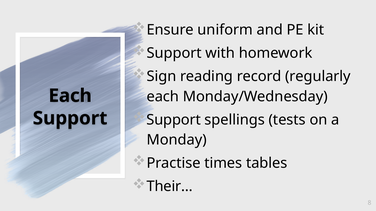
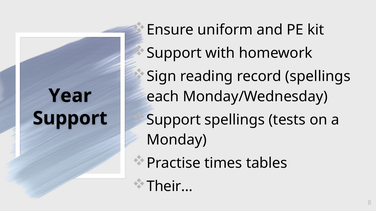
record regularly: regularly -> spellings (318, 77)
Each: Each -> Year (70, 96)
